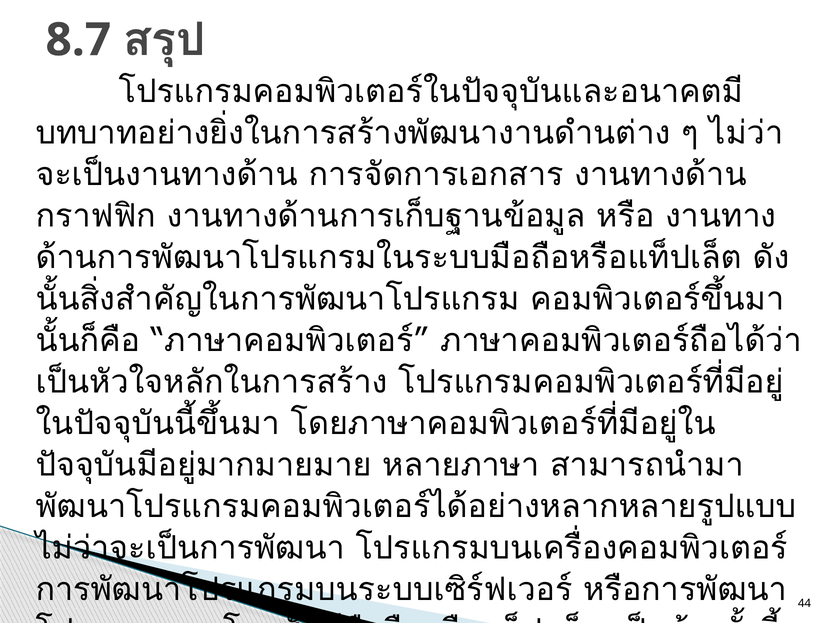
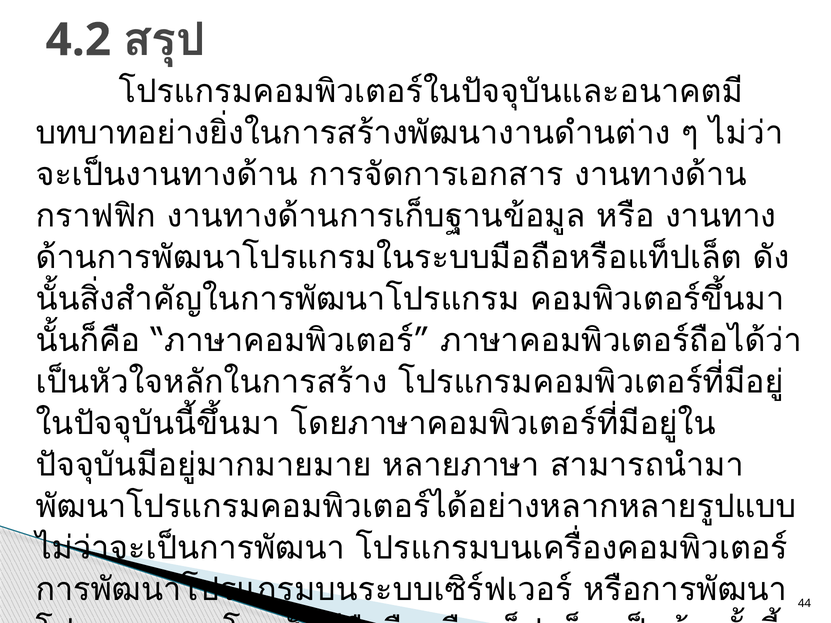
8.7: 8.7 -> 4.2 (78, 40)
